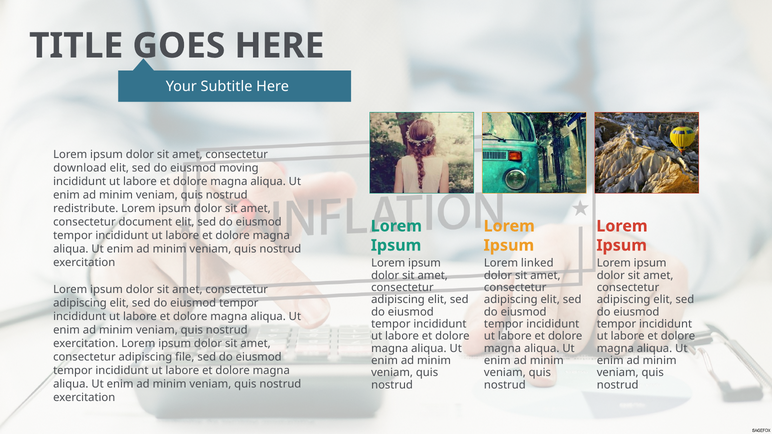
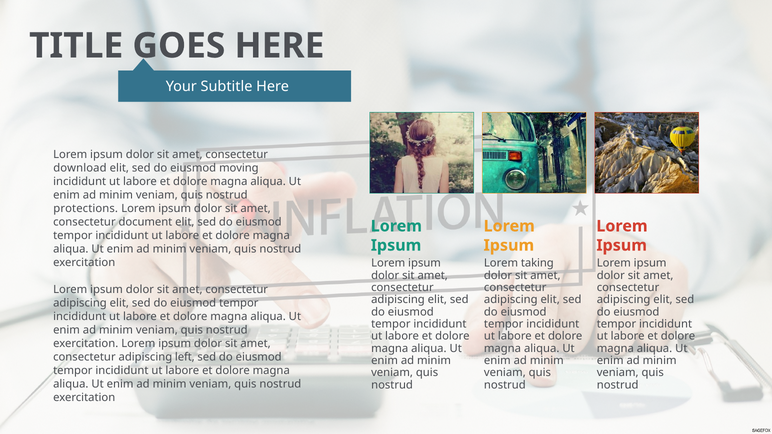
redistribute: redistribute -> protections (86, 209)
linked: linked -> taking (537, 263)
file: file -> left (185, 357)
